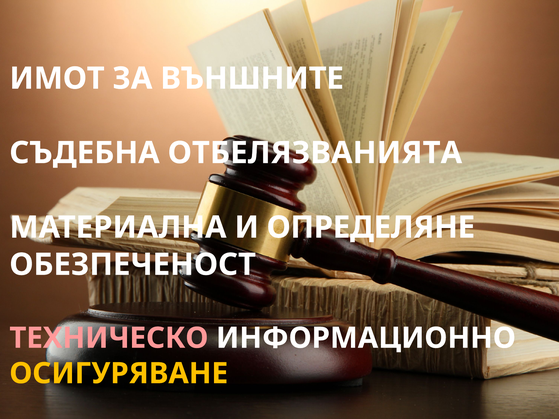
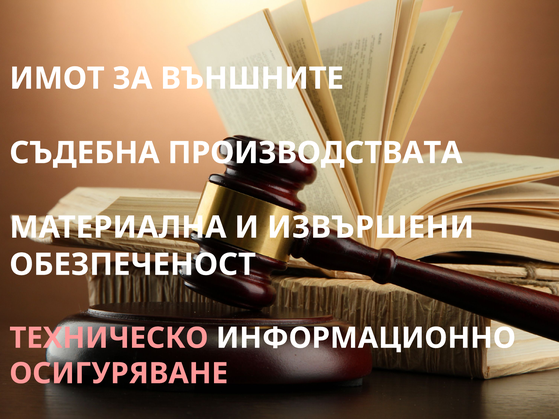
ОТБЕЛЯЗВАНИЯТА: ОТБЕЛЯЗВАНИЯТА -> ПРОИЗВОДСТВАТА (315, 153)
ОПРЕДЕЛЯНЕ: ОПРЕДЕЛЯНЕ -> ИЗВЪРШЕНИ (371, 228)
ОСИГУРЯВАНЕ colour: yellow -> pink (119, 374)
